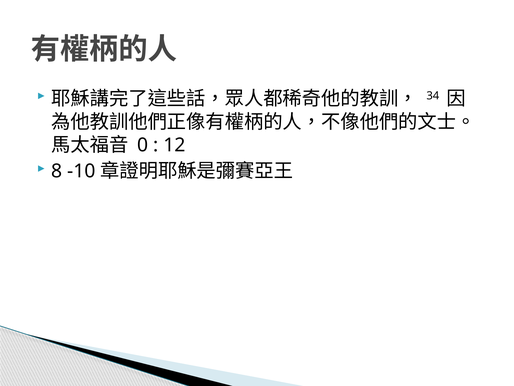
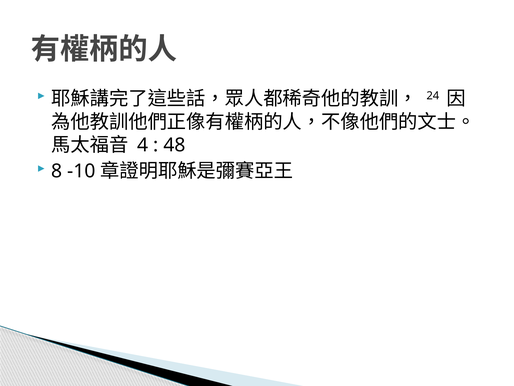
34: 34 -> 24 (433, 96)
0: 0 -> 4 (143, 145)
12: 12 -> 48 (175, 145)
